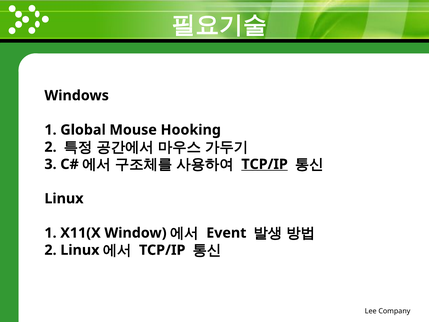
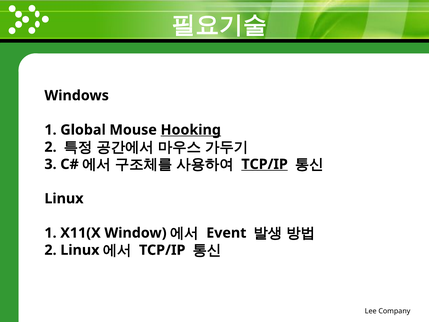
Hooking underline: none -> present (191, 130)
